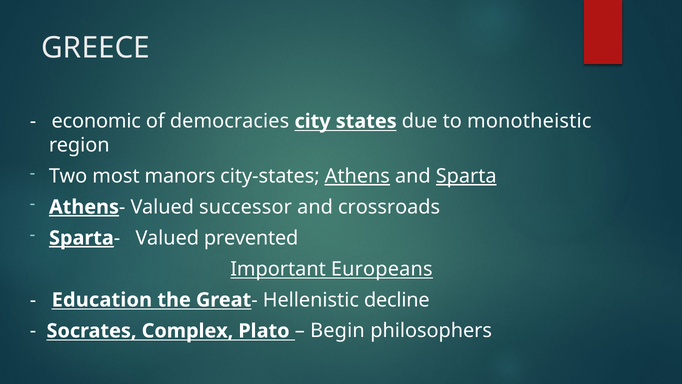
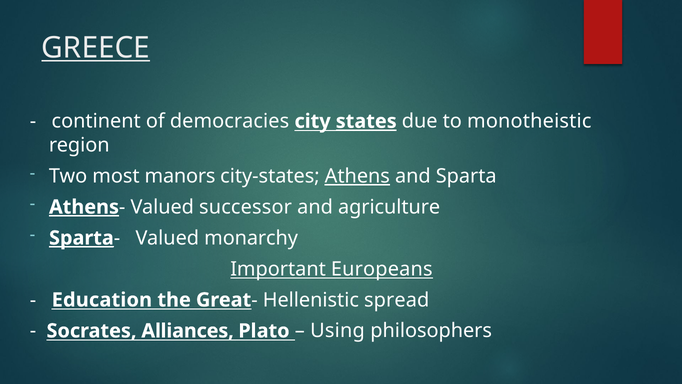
GREECE underline: none -> present (96, 48)
economic: economic -> continent (96, 121)
states underline: none -> present (366, 121)
Sparta underline: present -> none (466, 176)
crossroads: crossroads -> agriculture (389, 207)
prevented: prevented -> monarchy (251, 238)
decline: decline -> spread (397, 300)
Complex: Complex -> Alliances (188, 331)
Begin: Begin -> Using (337, 331)
